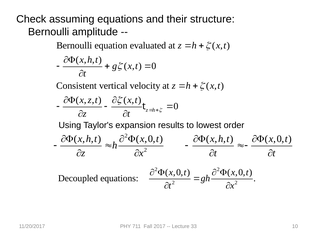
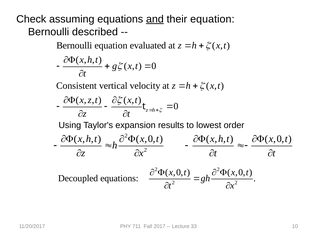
and underline: none -> present (155, 19)
their structure: structure -> equation (212, 19)
amplitude: amplitude -> described (95, 32)
